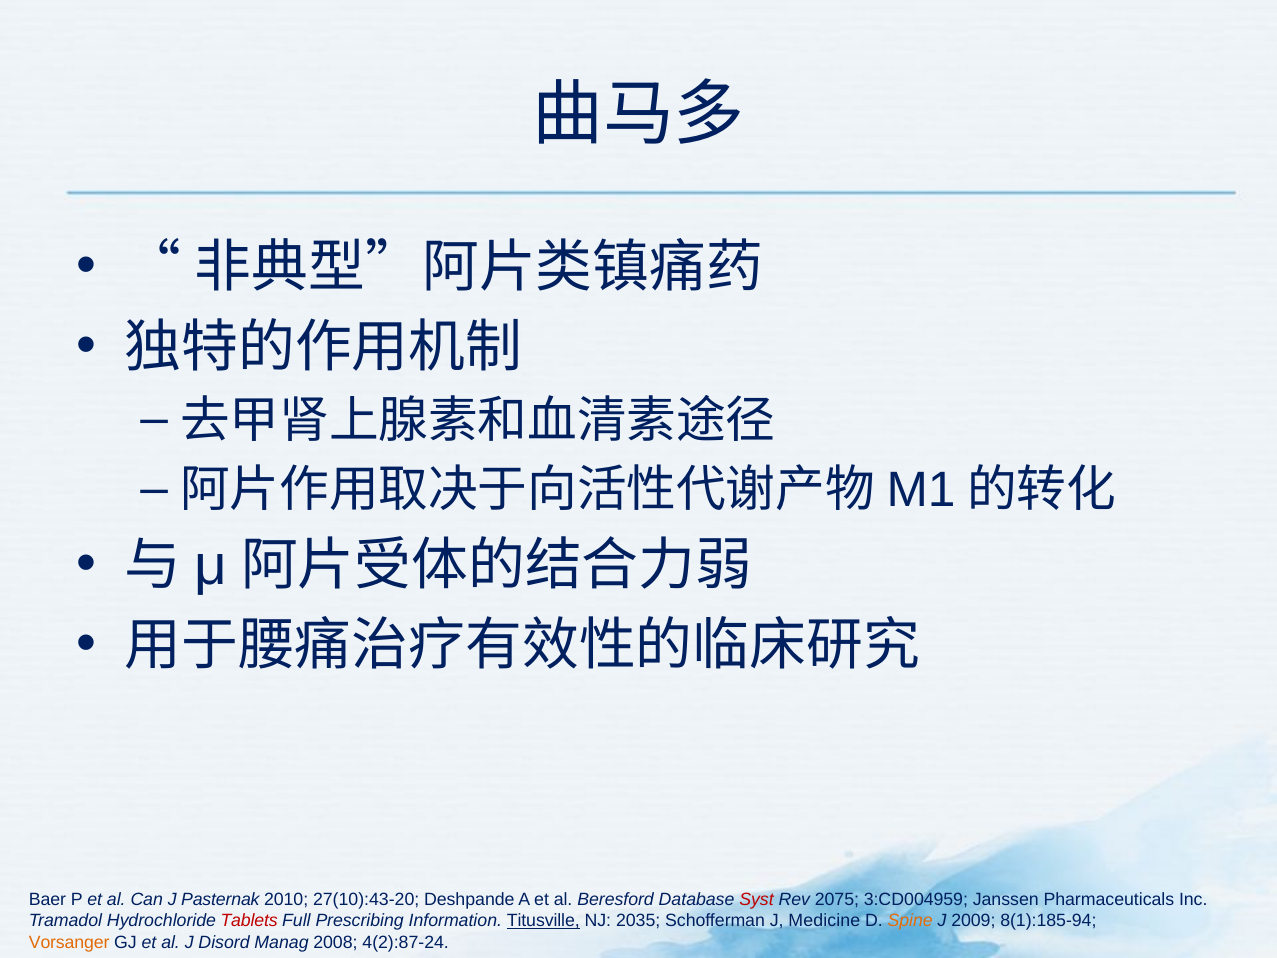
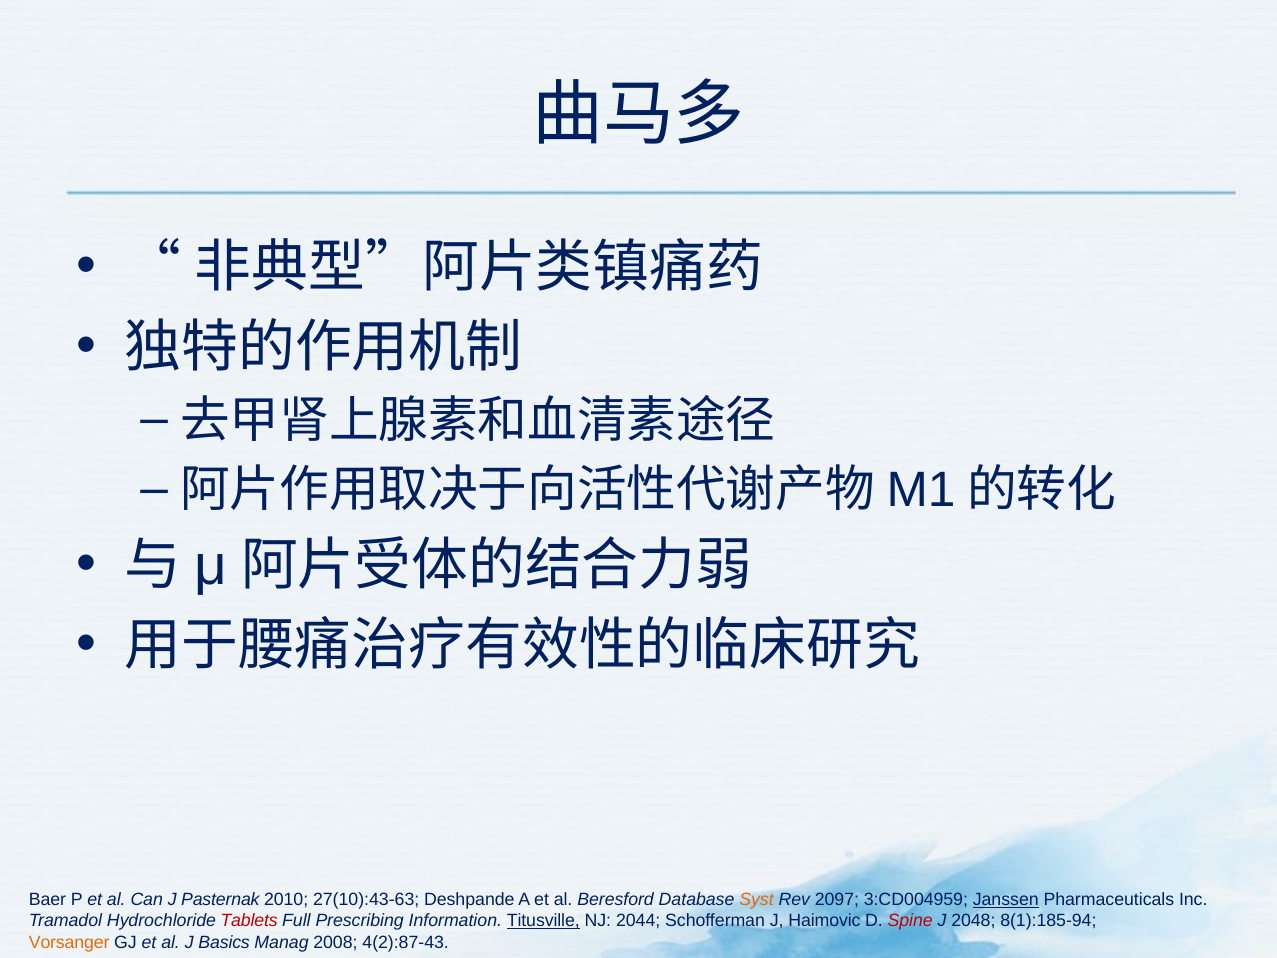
27(10):43-20: 27(10):43-20 -> 27(10):43-63 (366, 900)
Syst colour: red -> orange (757, 900)
2075: 2075 -> 2097 (837, 900)
Janssen underline: none -> present (1006, 900)
2035: 2035 -> 2044 (638, 921)
Medicine: Medicine -> Haimovic (824, 921)
Spine colour: orange -> red (910, 921)
2009: 2009 -> 2048 (973, 921)
Disord: Disord -> Basics (224, 942)
4(2):87-24: 4(2):87-24 -> 4(2):87-43 (406, 942)
